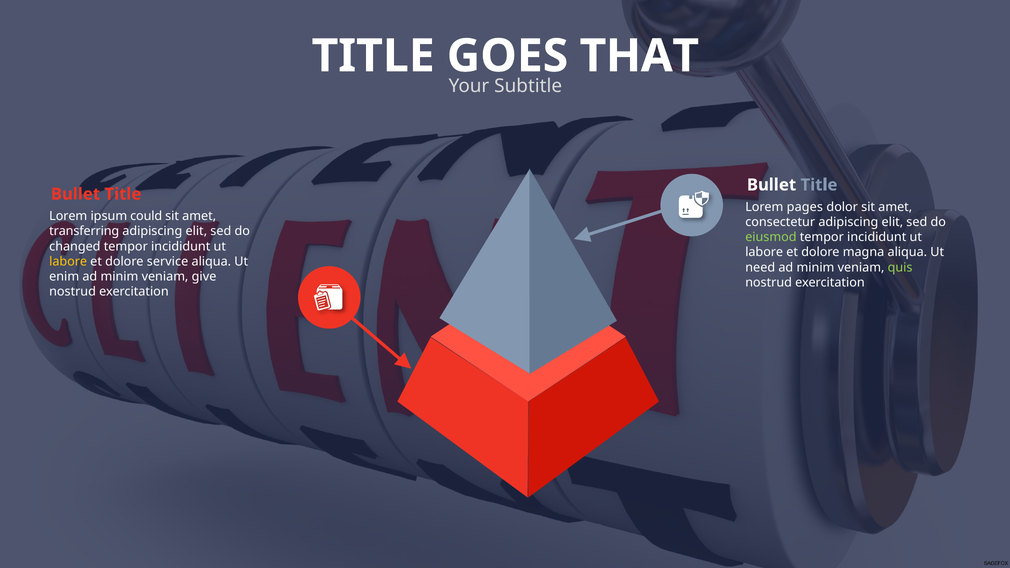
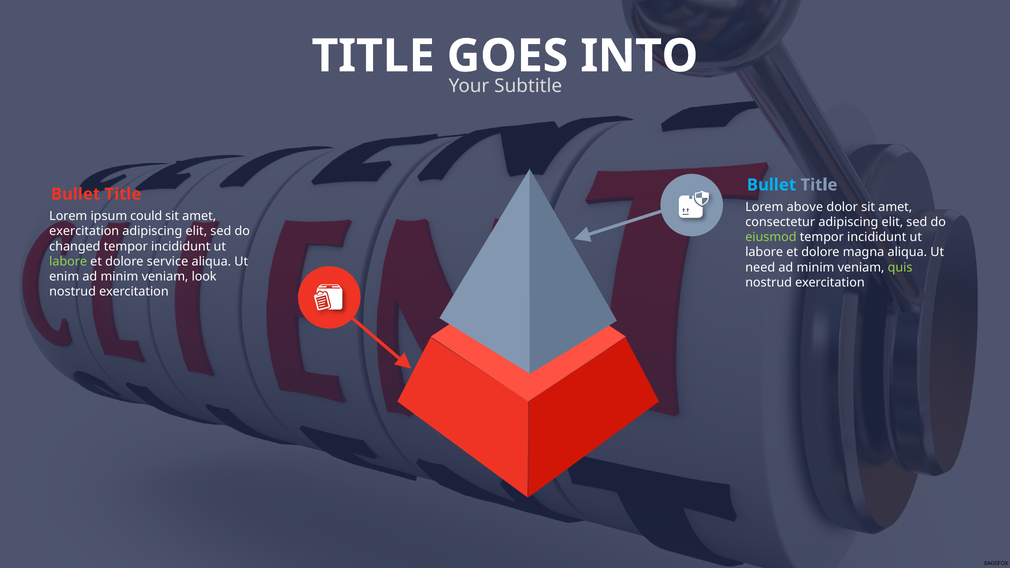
THAT: THAT -> INTO (639, 56)
Bullet colour: white -> light blue (772, 185)
pages: pages -> above (805, 207)
transferring: transferring -> exercitation (84, 231)
labore colour: yellow -> light green (68, 262)
give: give -> look (204, 277)
